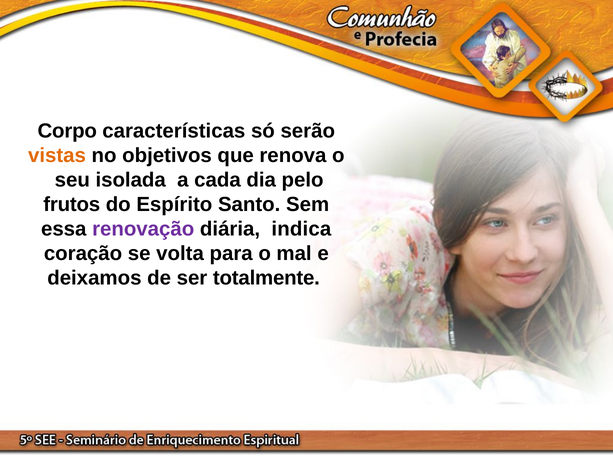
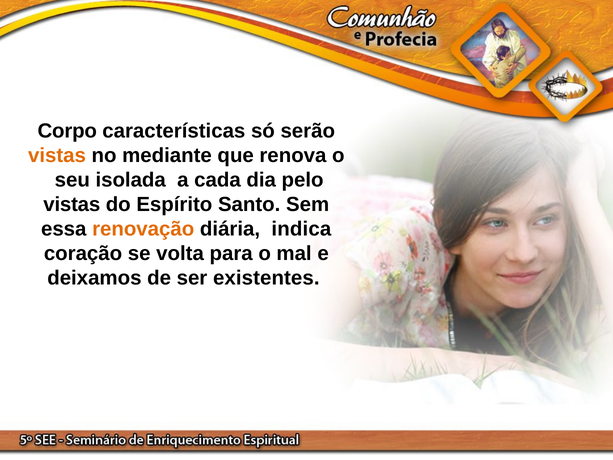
objetivos: objetivos -> mediante (167, 155)
frutos: frutos -> vistas (72, 204)
renovação colour: purple -> orange (143, 229)
totalmente: totalmente -> existentes (266, 278)
